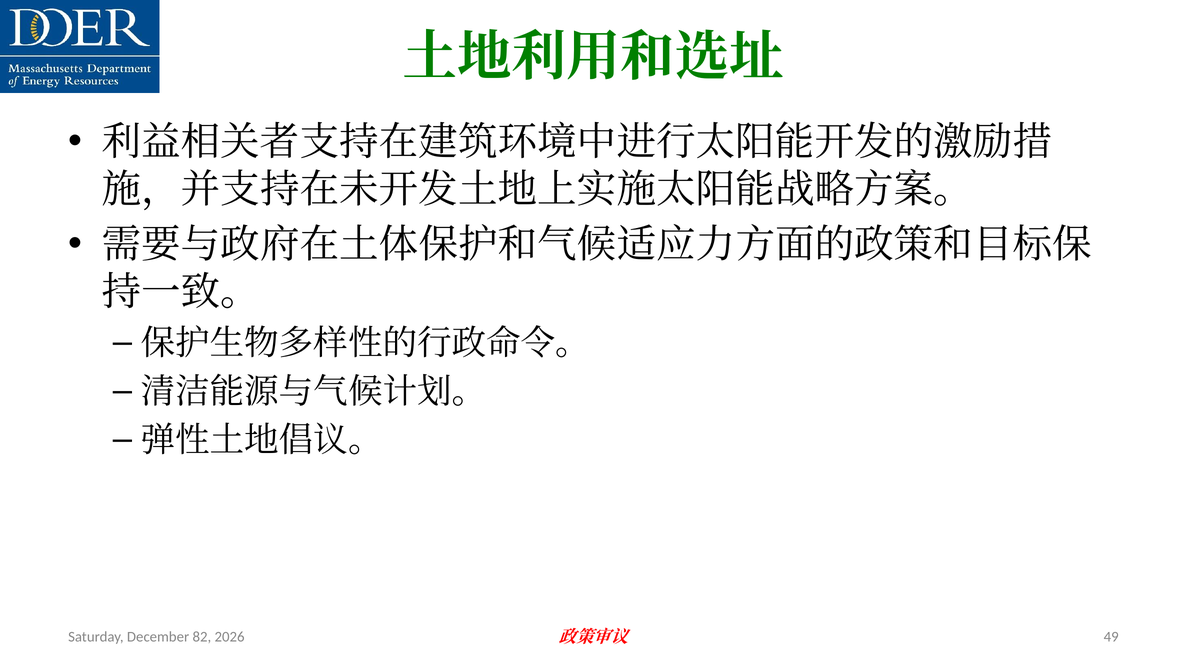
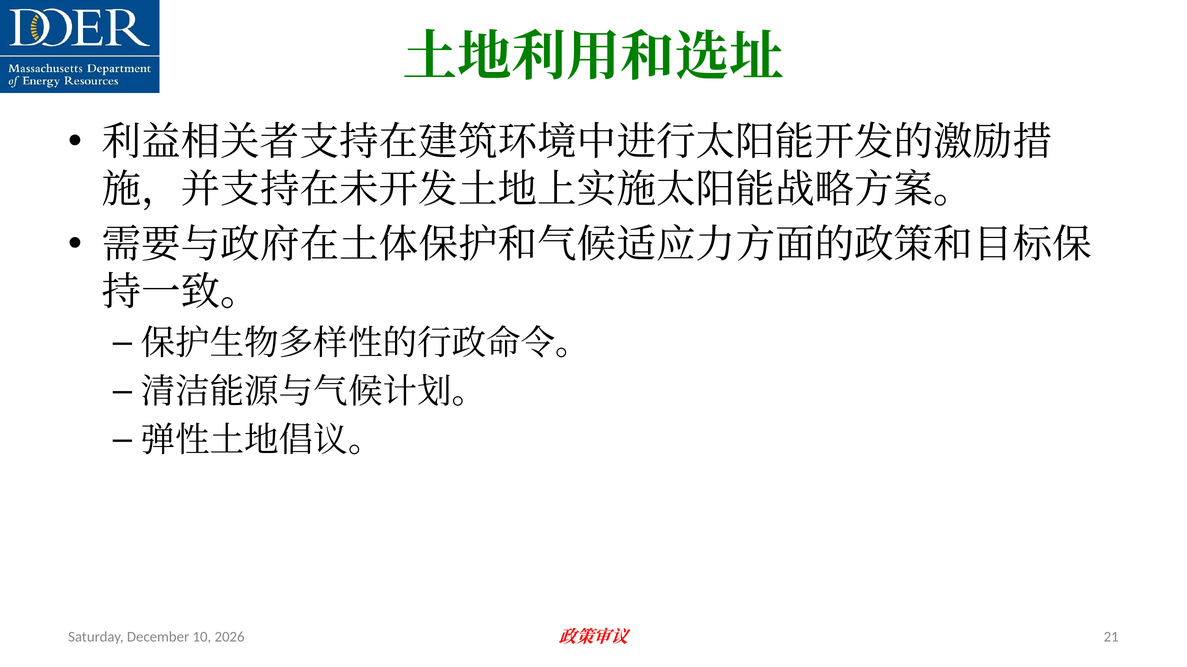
82: 82 -> 10 (202, 637)
49: 49 -> 21 (1111, 637)
